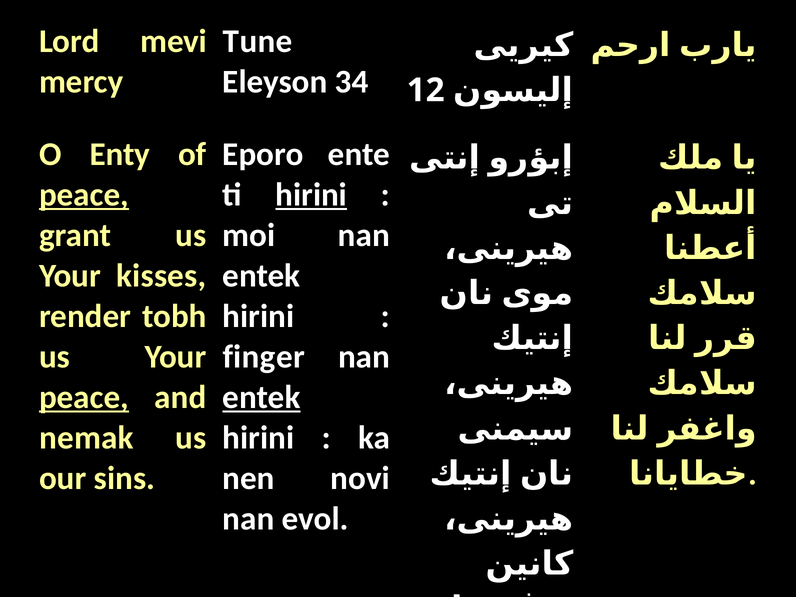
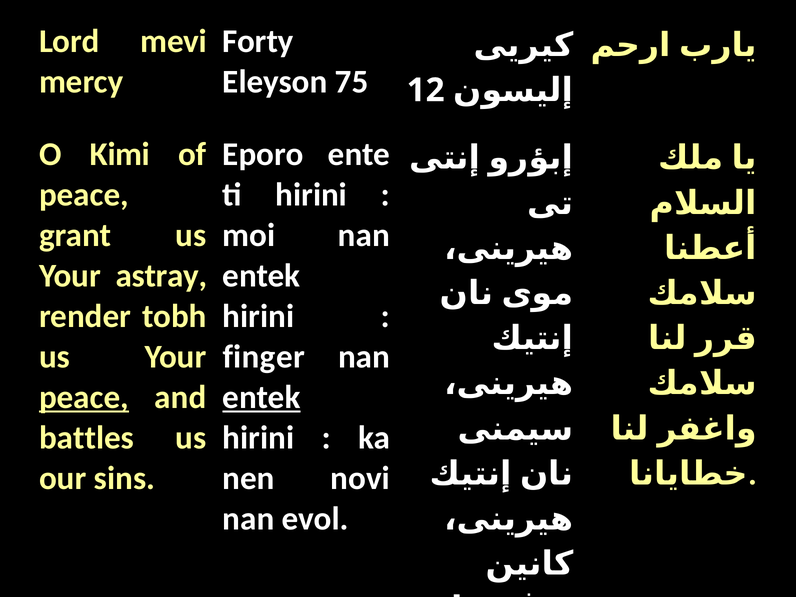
Tune: Tune -> Forty (258, 41)
34: 34 -> 75 (352, 82)
Enty: Enty -> Kimi (120, 154)
peace underline: present -> none (84, 195)
hirini underline: present -> none (311, 195)
kisses: kisses -> astray (162, 276)
nemak: nemak -> battles (87, 438)
